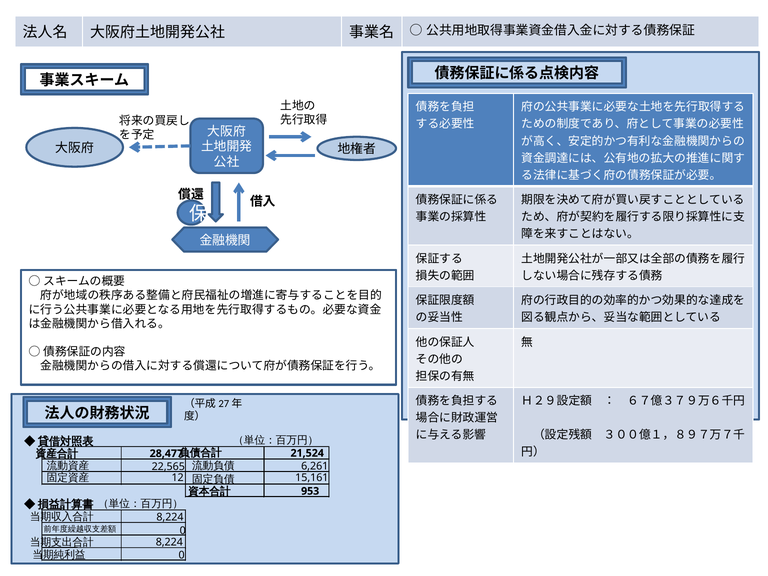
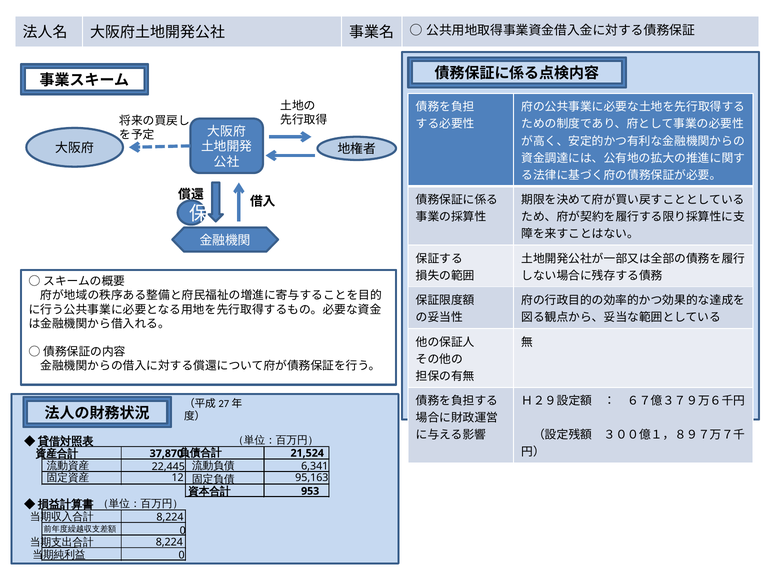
28,477: 28,477 -> 37,870 (166, 454)
22,565: 22,565 -> 22,445 (168, 467)
6,261: 6,261 -> 6,341 (315, 466)
15,161: 15,161 -> 95,163 (312, 478)
